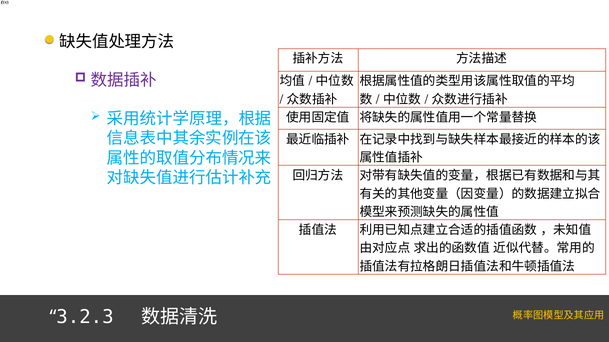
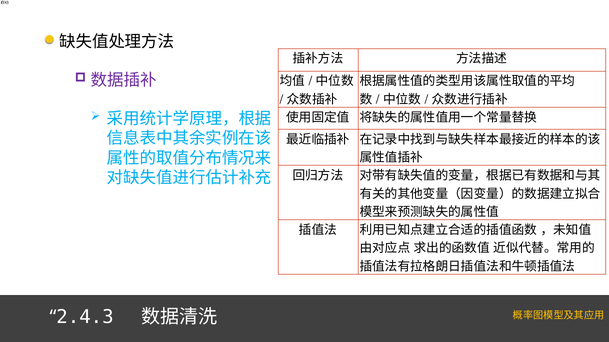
3.2.3: 3.2.3 -> 2.4.3 (85, 317)
